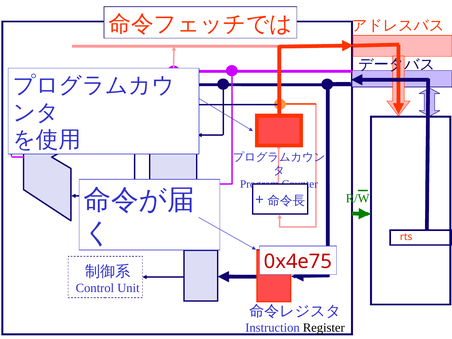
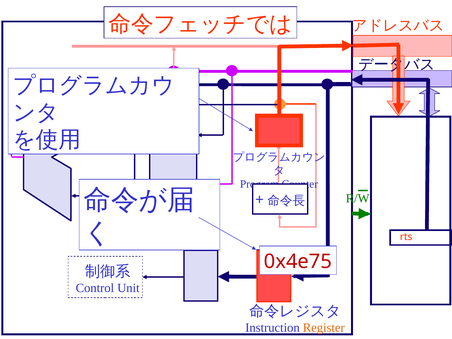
Register colour: black -> orange (324, 328)
